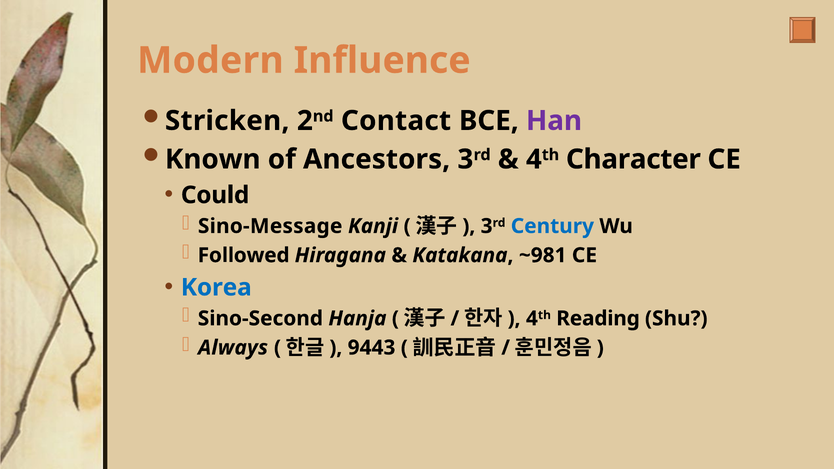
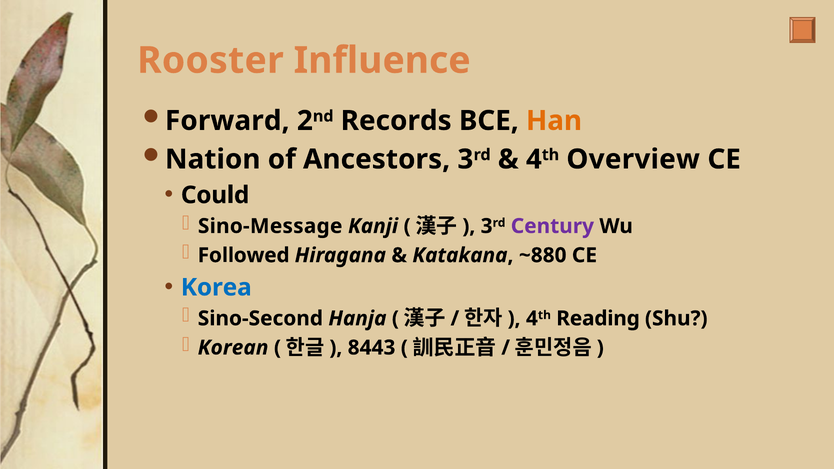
Modern: Modern -> Rooster (210, 60)
Stricken: Stricken -> Forward (227, 121)
Contact: Contact -> Records (396, 121)
Han colour: purple -> orange (554, 121)
Known: Known -> Nation (213, 159)
Character: Character -> Overview (633, 159)
Century colour: blue -> purple (552, 226)
~981: ~981 -> ~880 (543, 255)
Always: Always -> Korean (233, 348)
9443: 9443 -> 8443 (372, 348)
